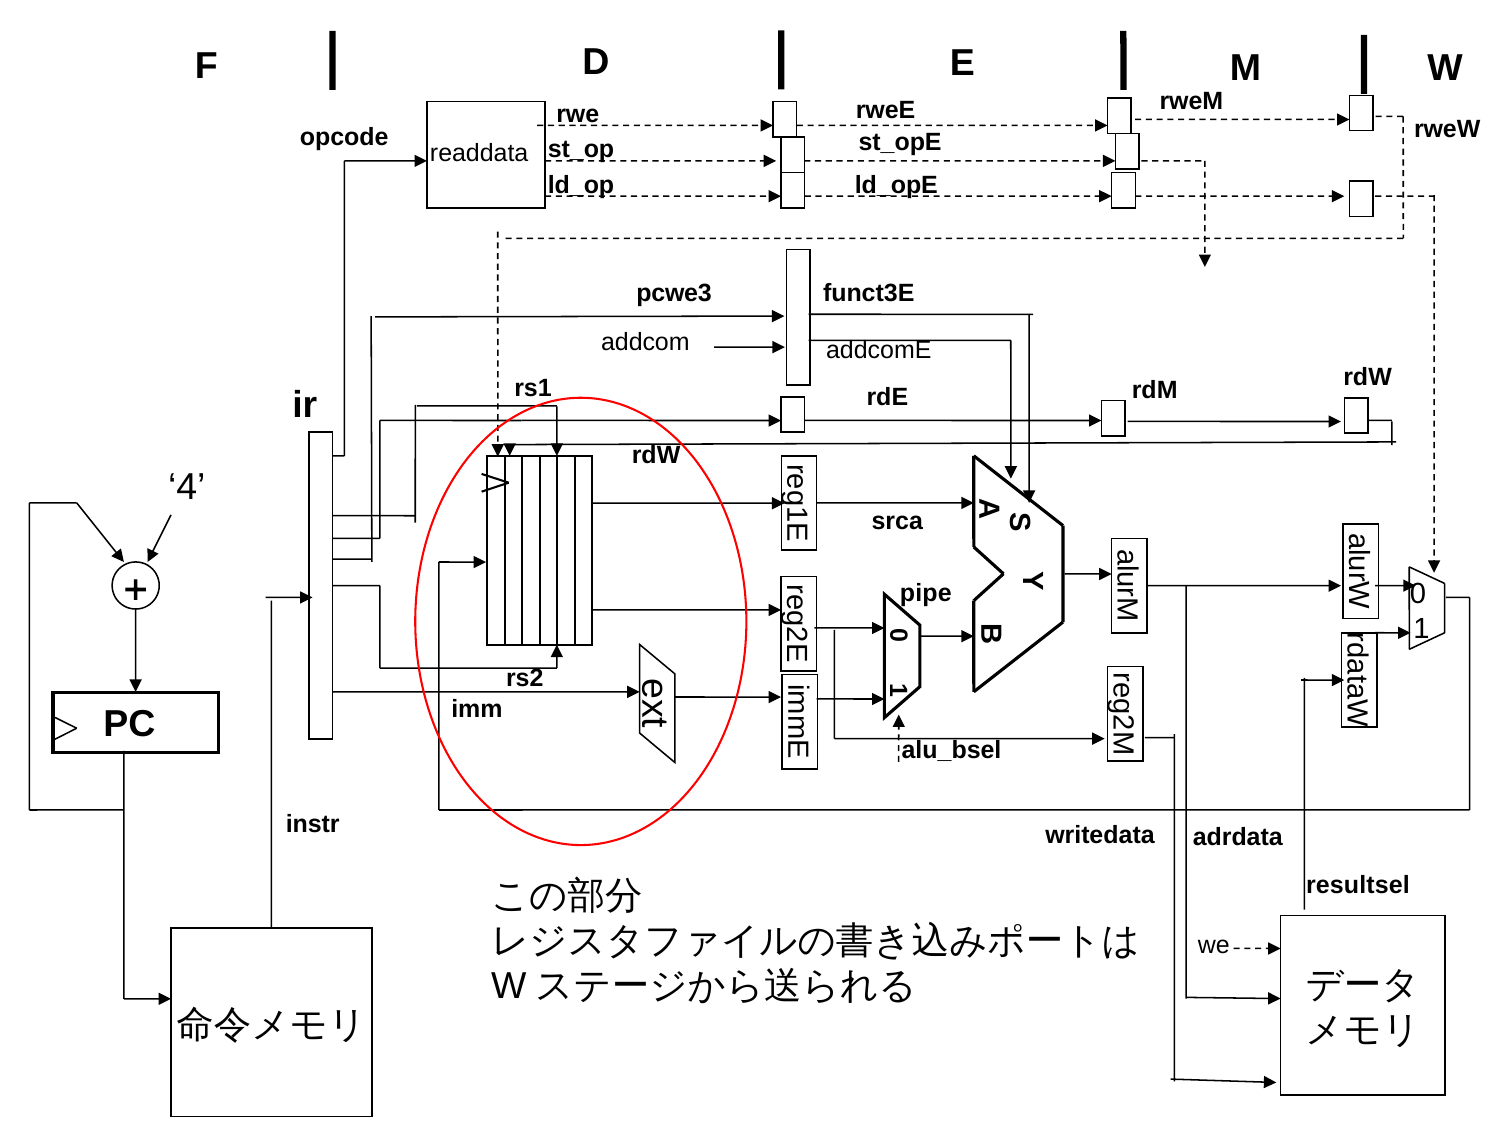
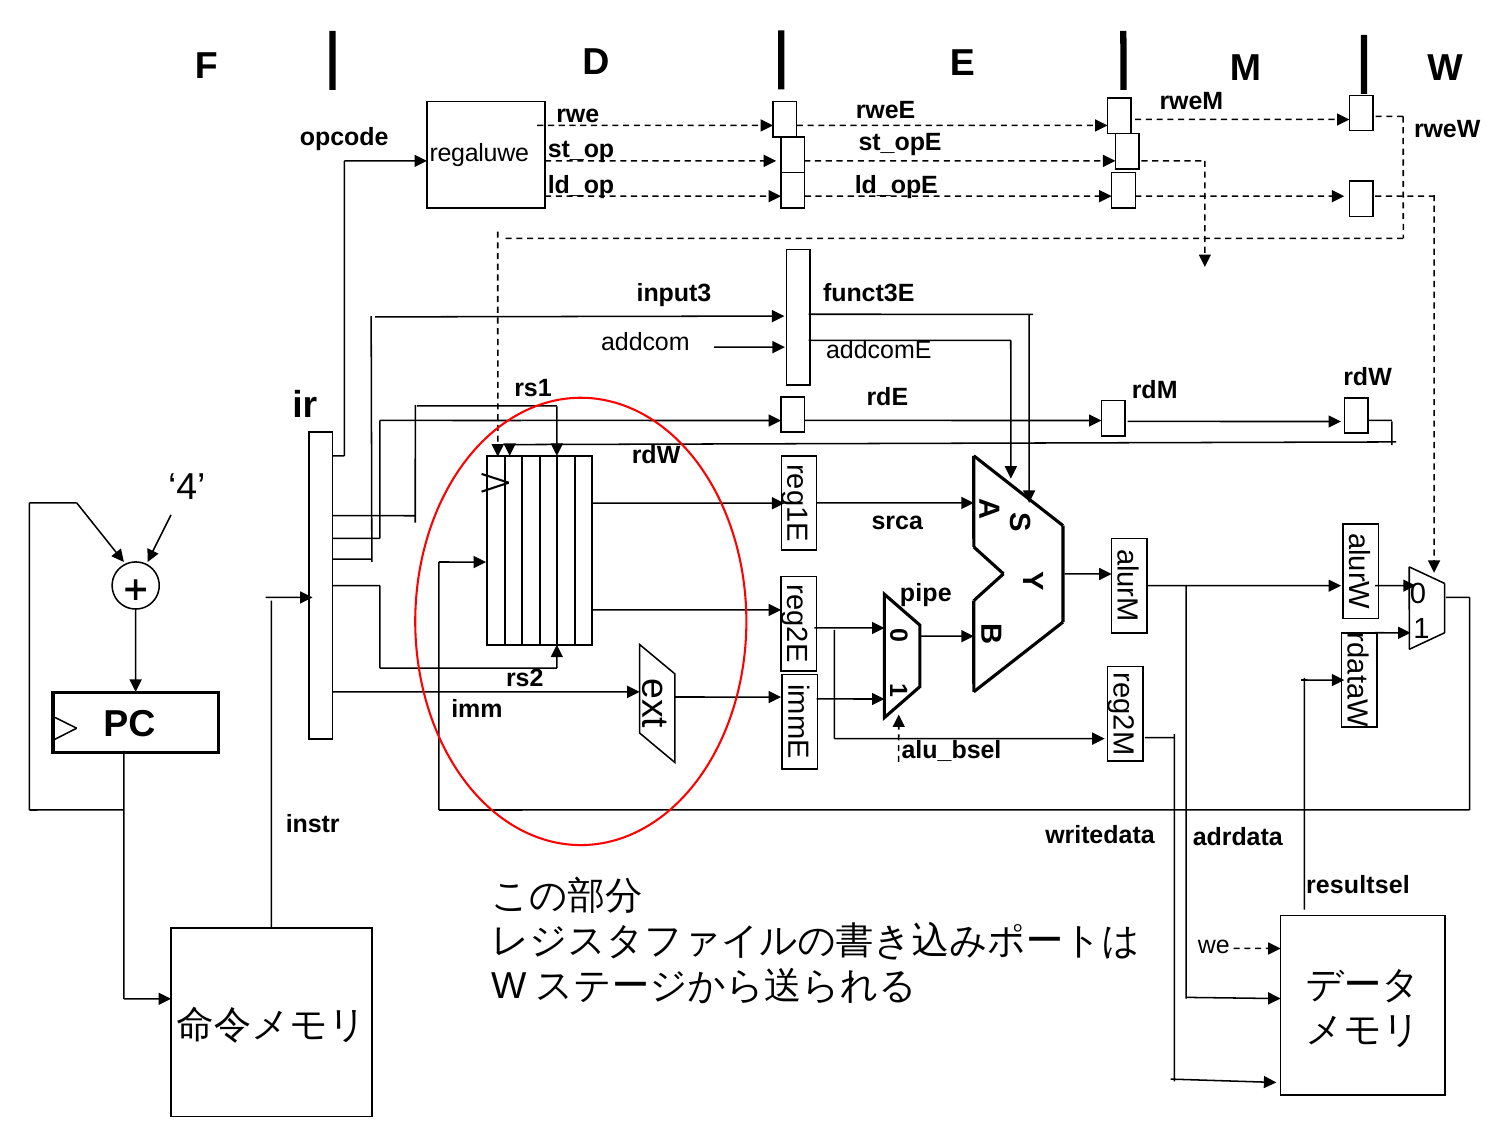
readdata: readdata -> regaluwe (479, 153)
pcwe3: pcwe3 -> input3 (674, 294)
